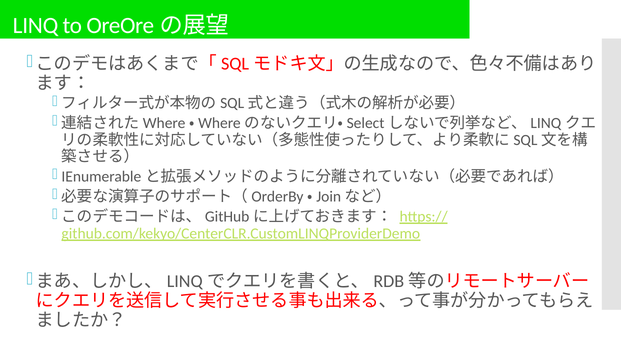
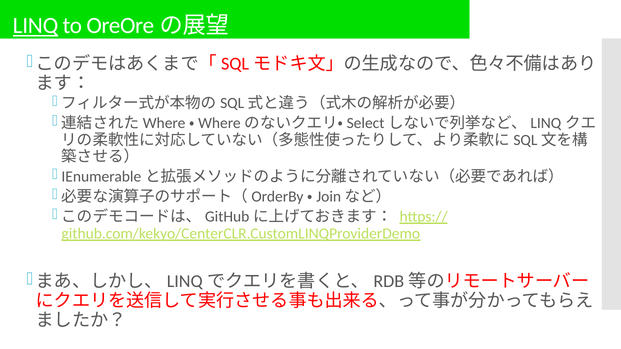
LINQ underline: none -> present (36, 26)
